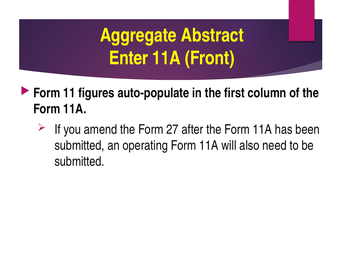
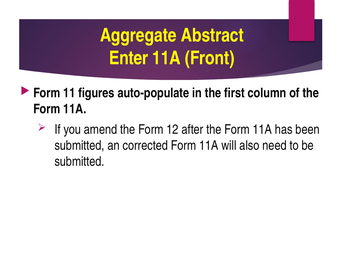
27: 27 -> 12 (172, 129)
operating: operating -> corrected (145, 145)
